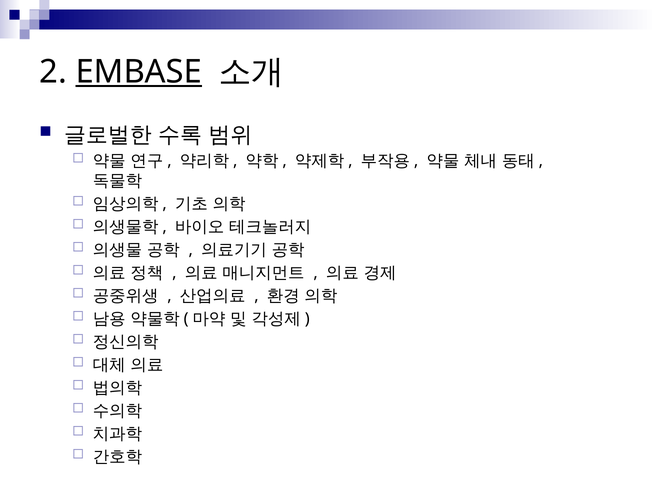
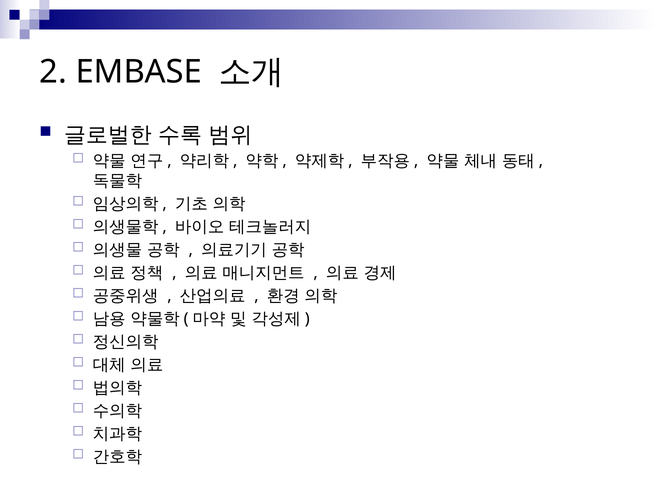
EMBASE underline: present -> none (139, 72)
